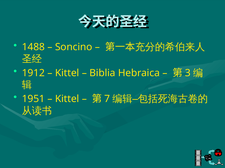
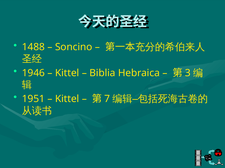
1912: 1912 -> 1946 (33, 73)
